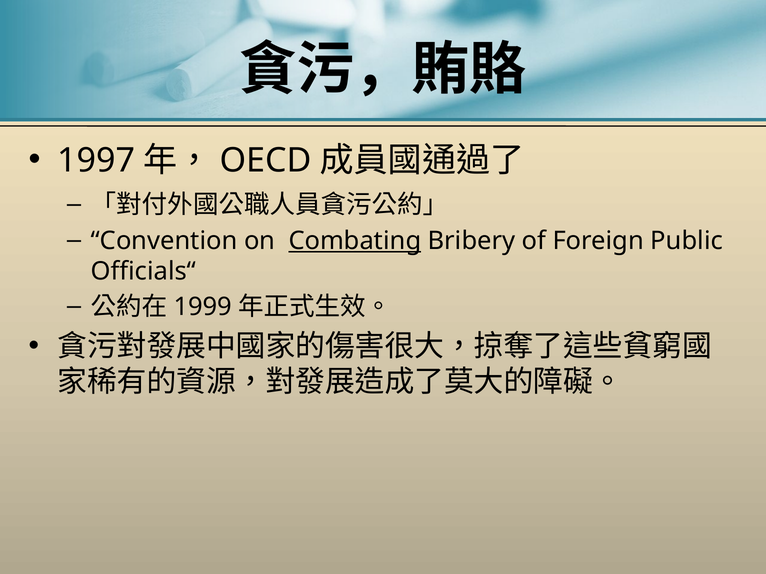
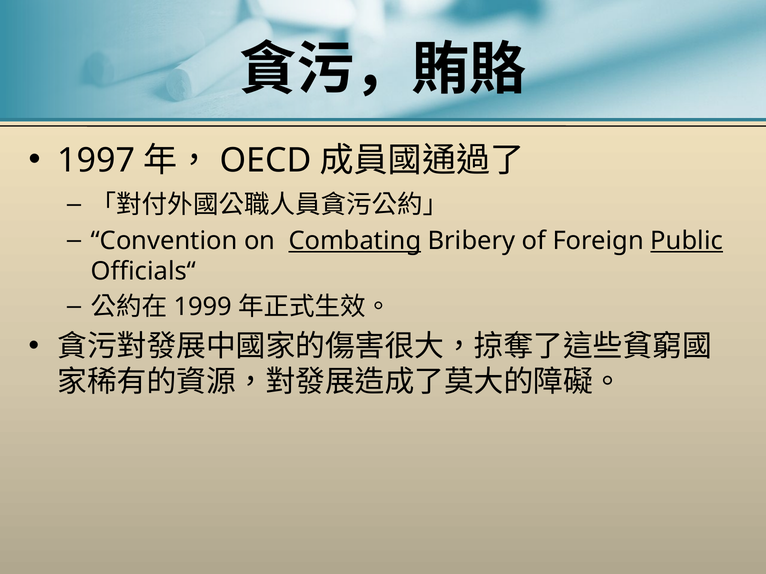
Public underline: none -> present (687, 241)
